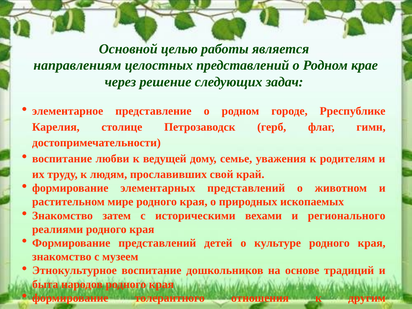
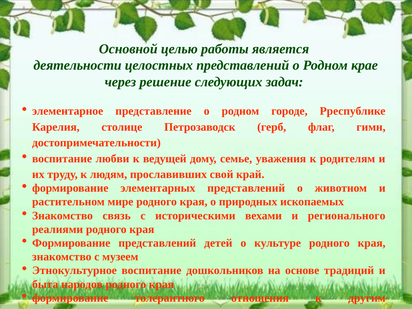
направлениям: направлениям -> деятельности (77, 65)
затем: затем -> связь (117, 216)
